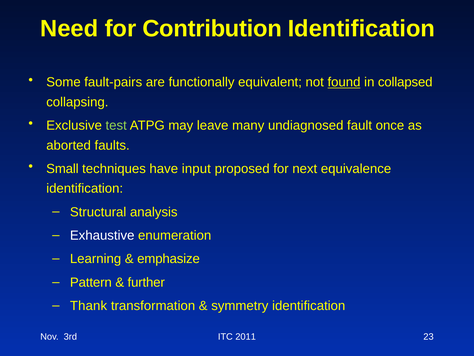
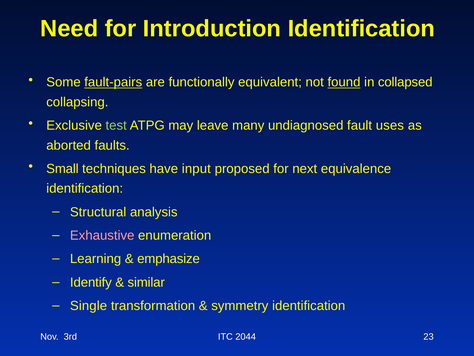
Contribution: Contribution -> Introduction (212, 28)
fault-pairs underline: none -> present (113, 82)
once: once -> uses (390, 125)
Exhaustive colour: white -> pink (102, 235)
Pattern: Pattern -> Identify (91, 282)
further: further -> similar (146, 282)
Thank: Thank -> Single (89, 305)
2011: 2011 -> 2044 (246, 336)
